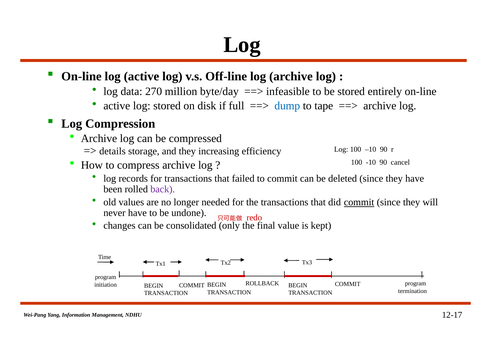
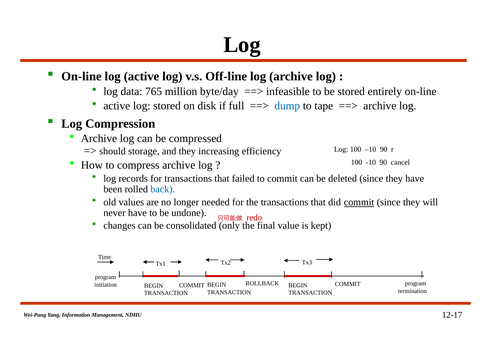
270: 270 -> 765 (154, 91)
details: details -> should (113, 151)
back colour: purple -> blue (163, 189)
